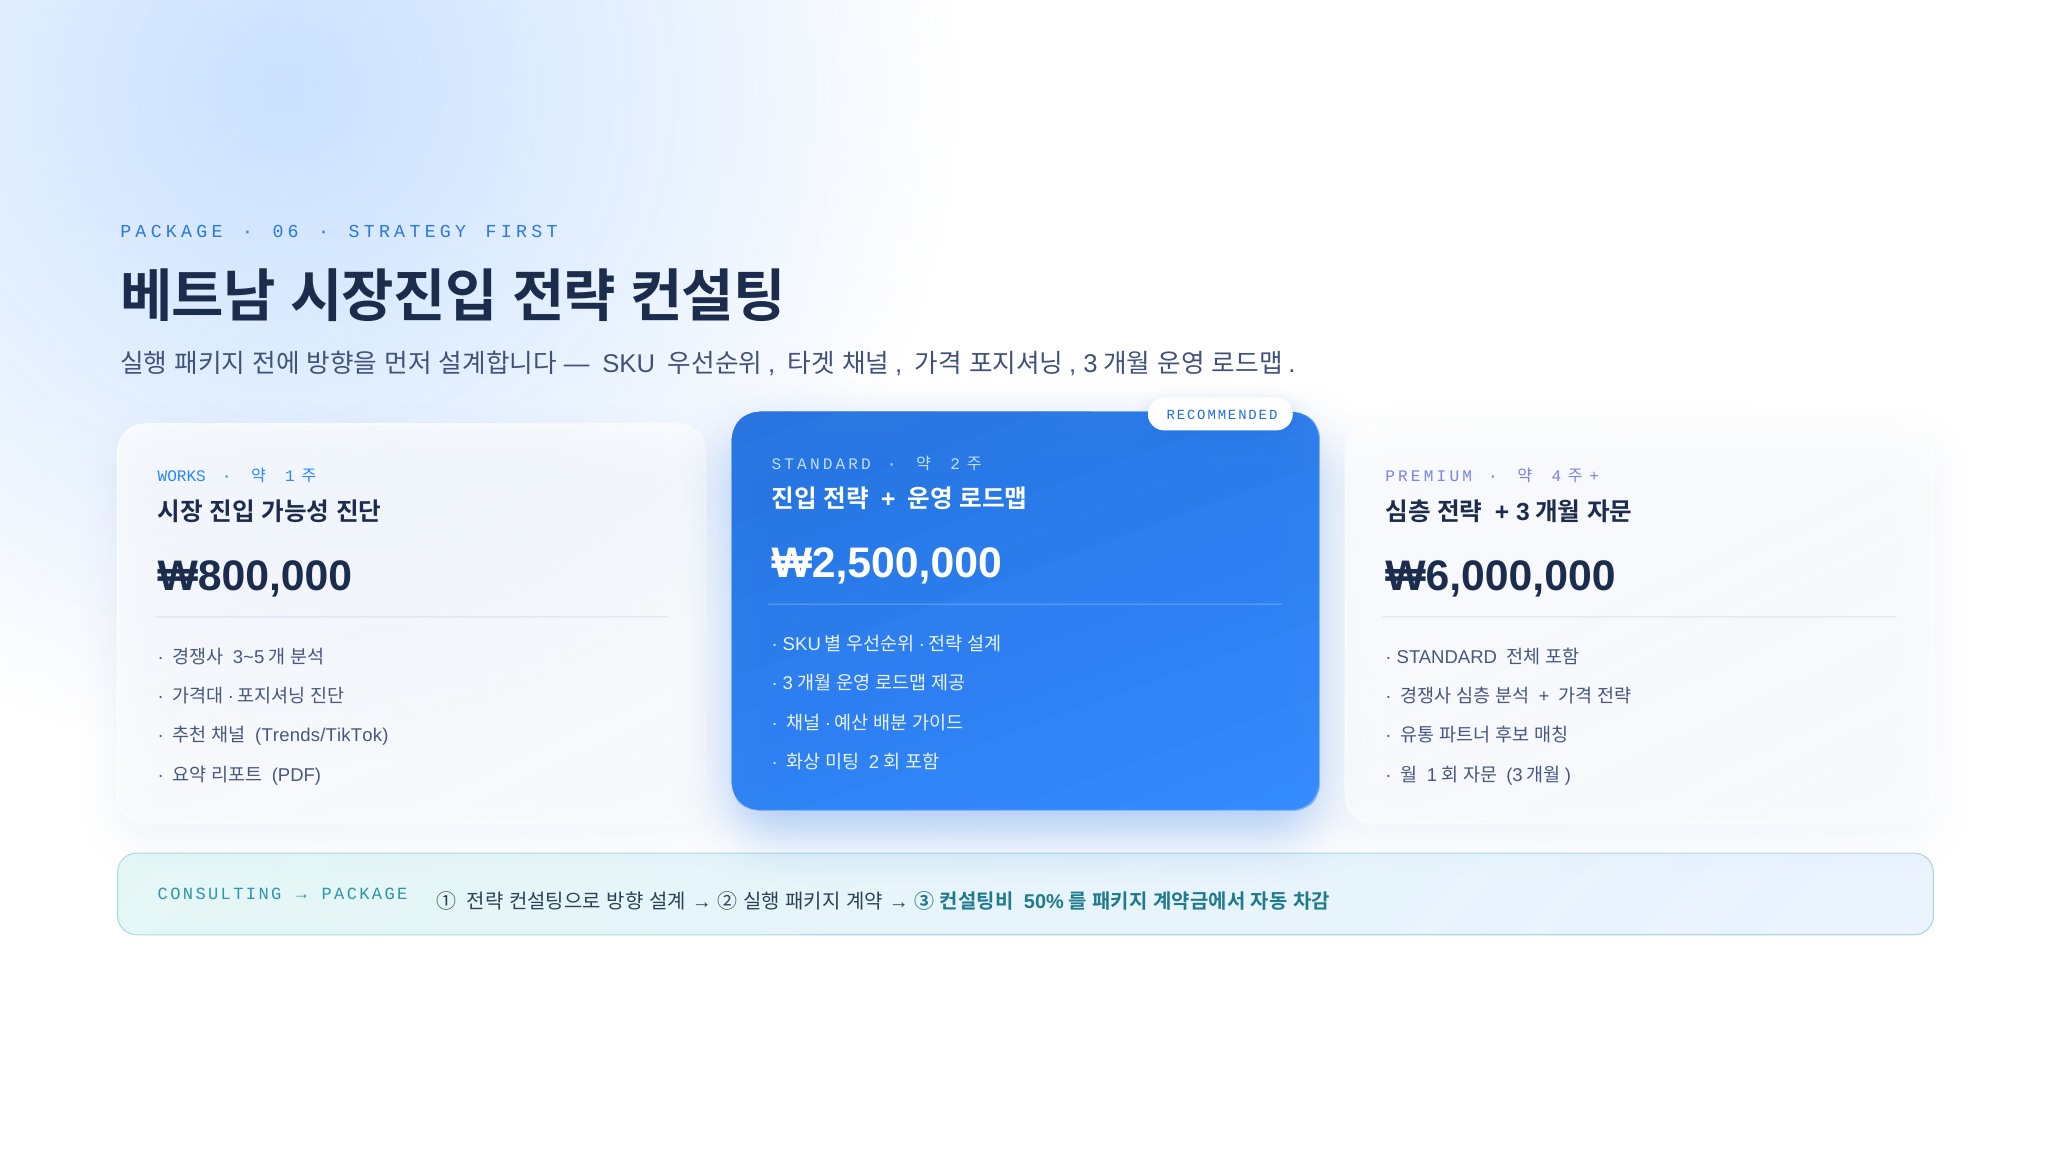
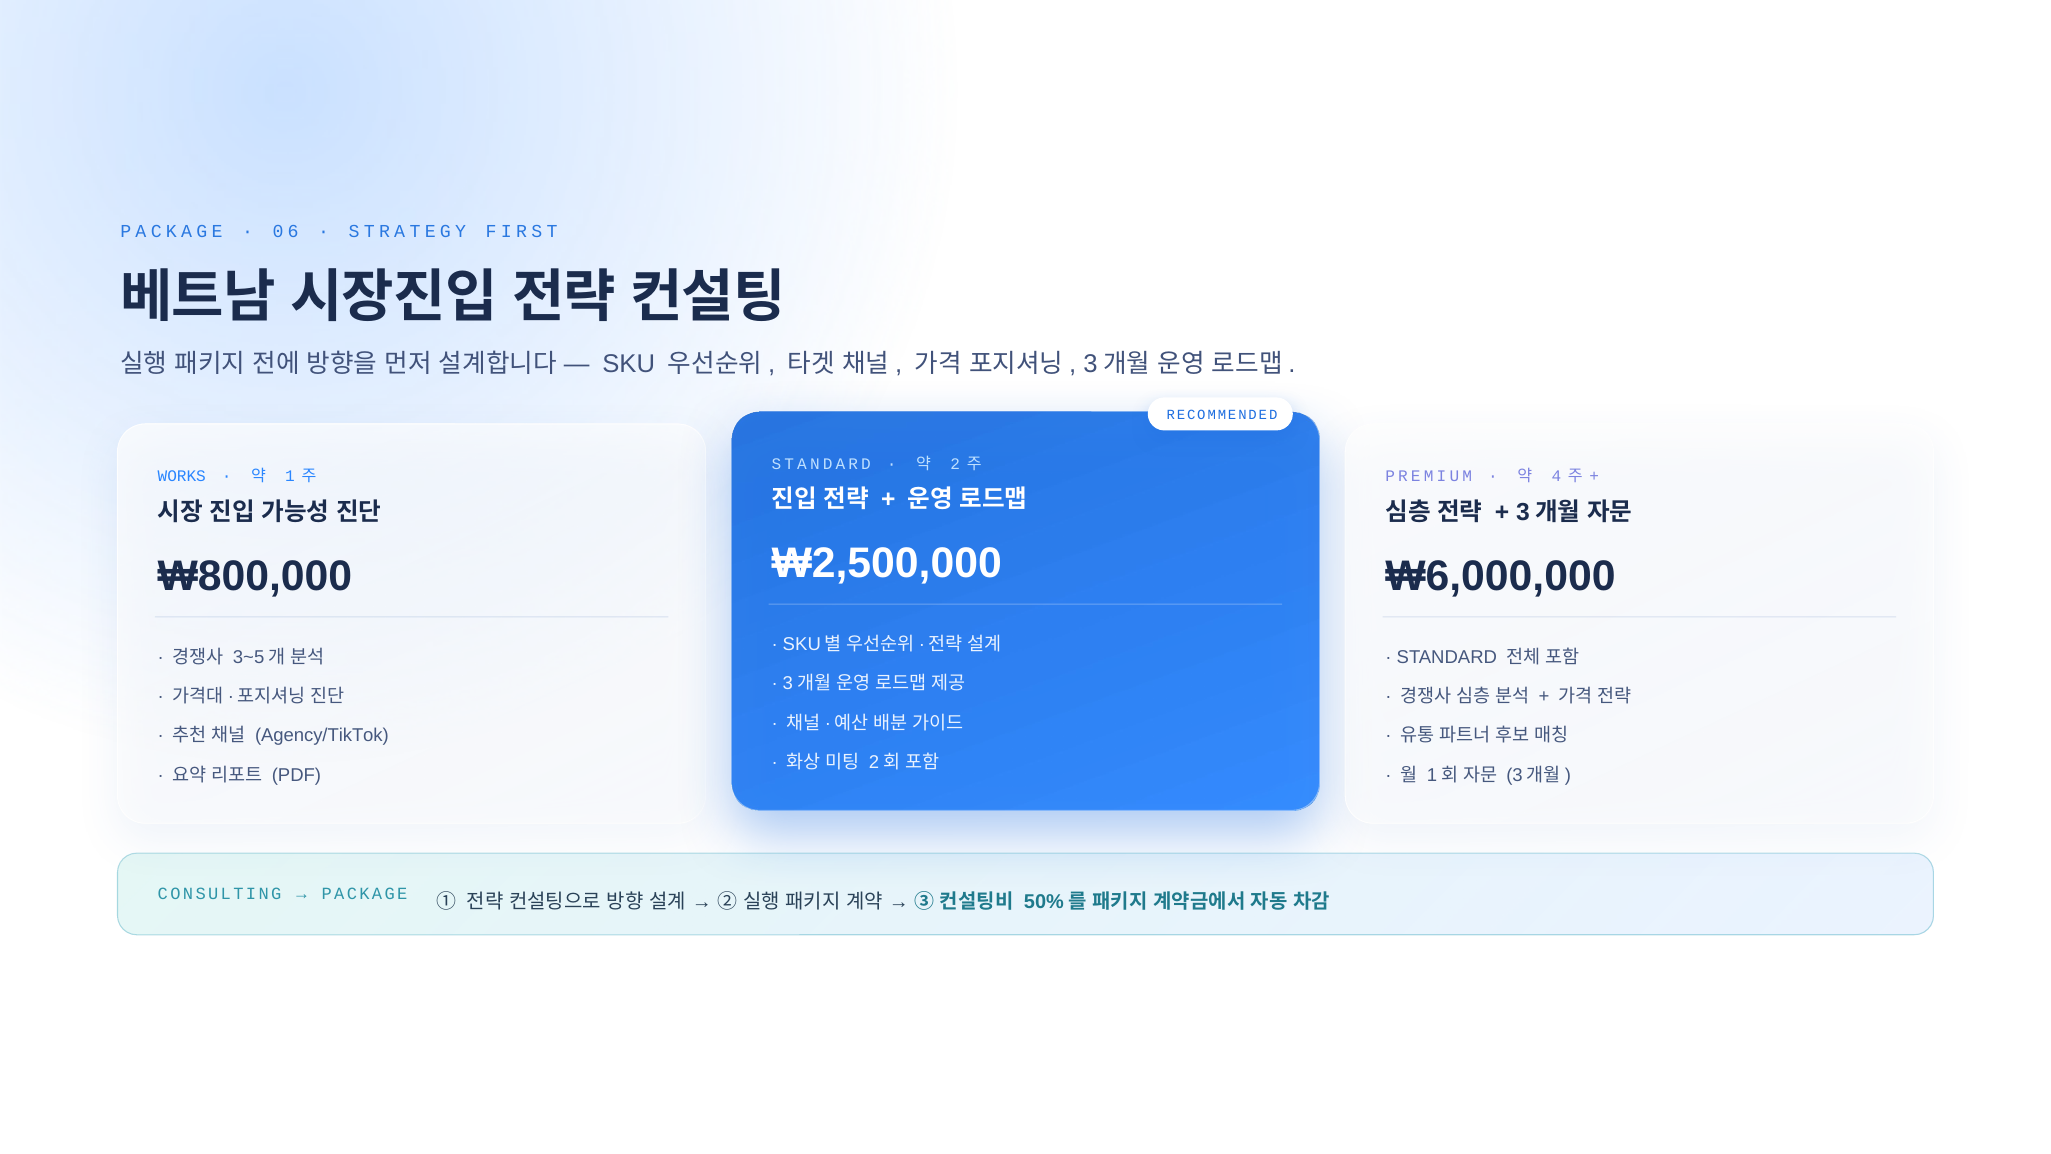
Trends/TikTok: Trends/TikTok -> Agency/TikTok (322, 736)
